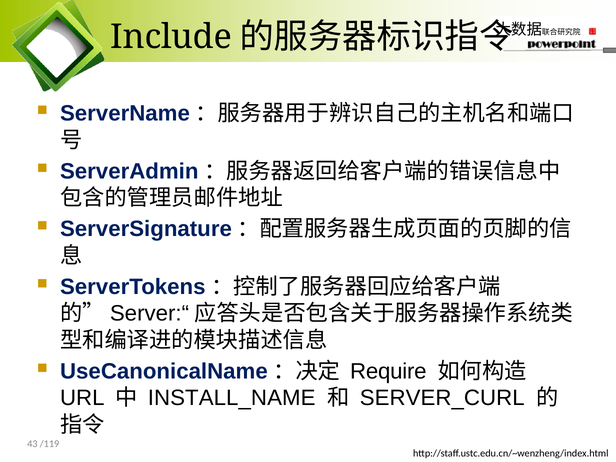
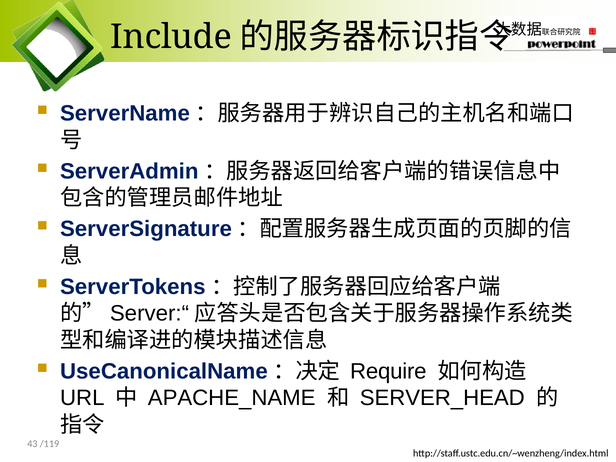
INSTALL_NAME: INSTALL_NAME -> APACHE_NAME (232, 398)
SERVER_CURL: SERVER_CURL -> SERVER_HEAD (442, 398)
